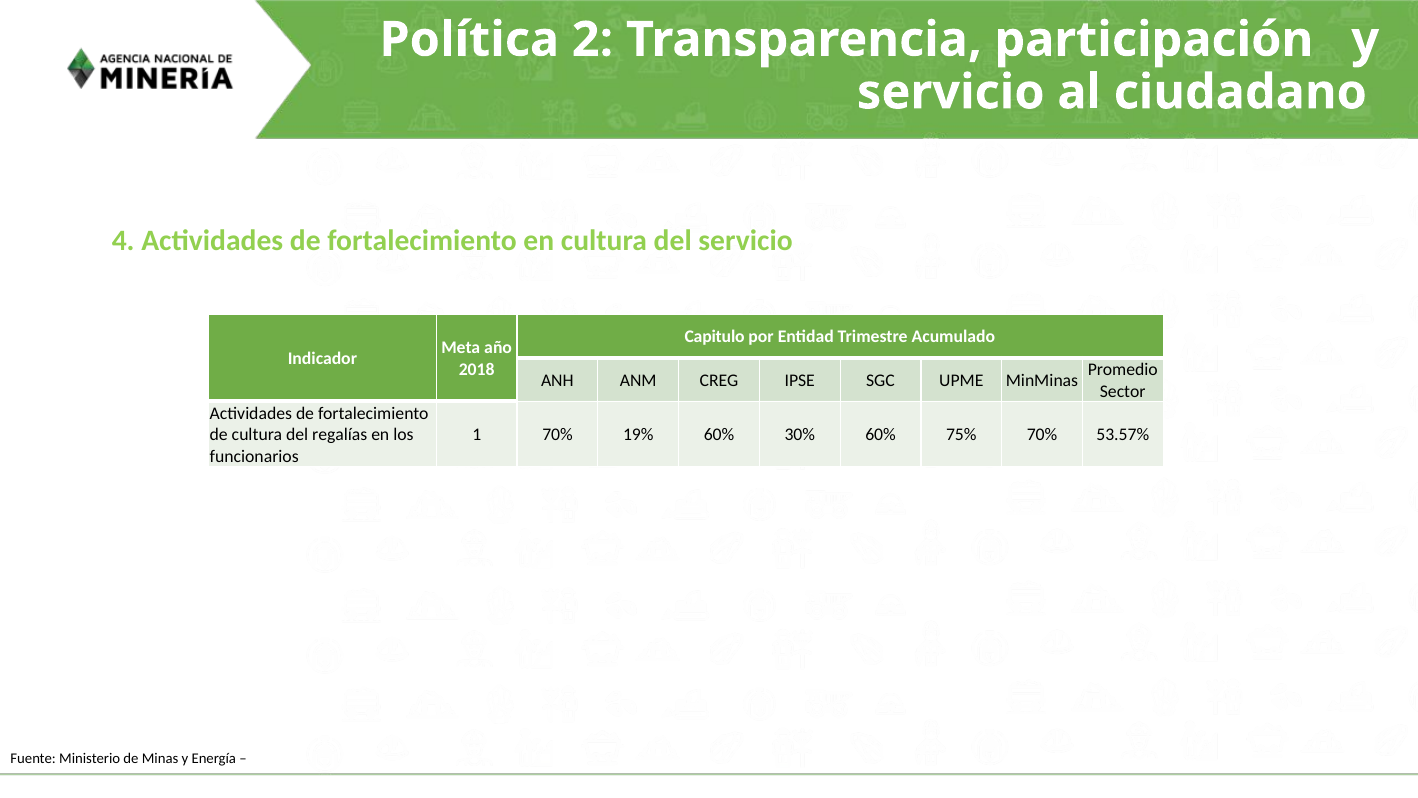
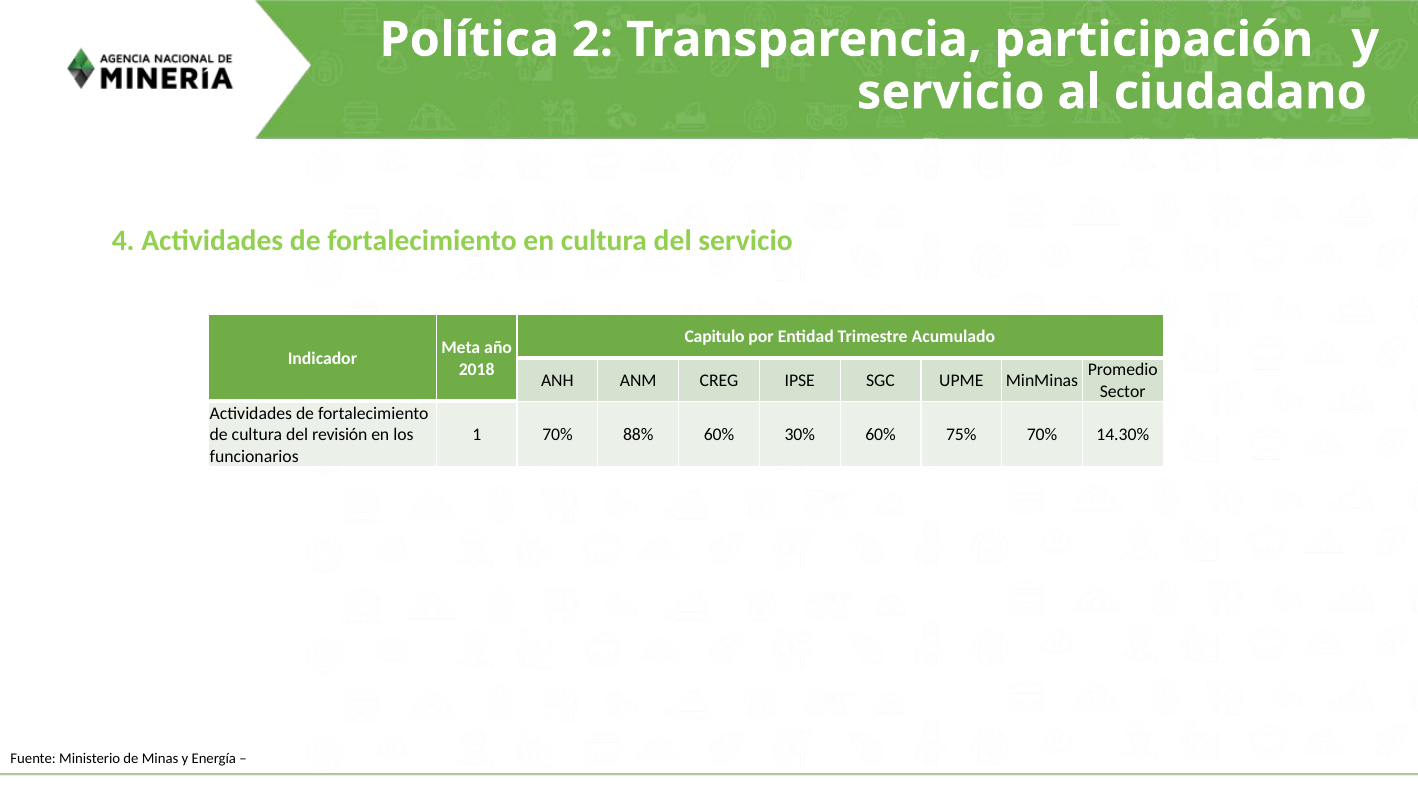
19%: 19% -> 88% (638, 434)
53.57%: 53.57% -> 14.30% (1123, 434)
regalías: regalías -> revisión (340, 435)
